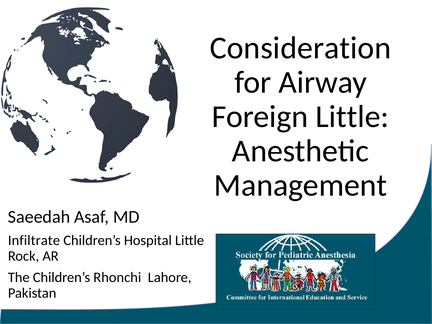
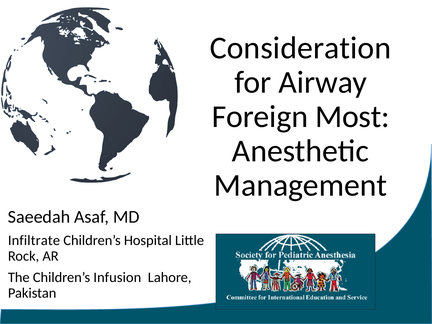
Foreign Little: Little -> Most (352, 117)
Rhonchi: Rhonchi -> Infusion (117, 278)
